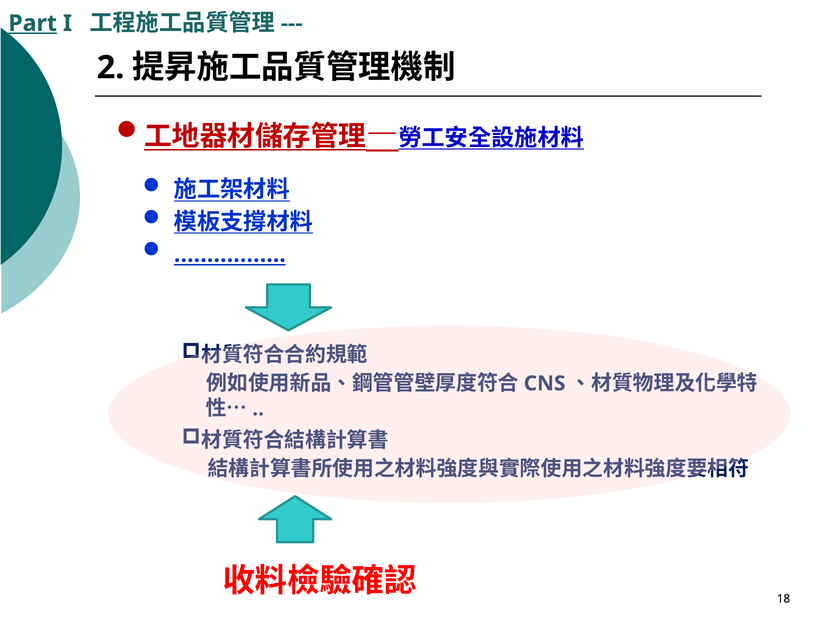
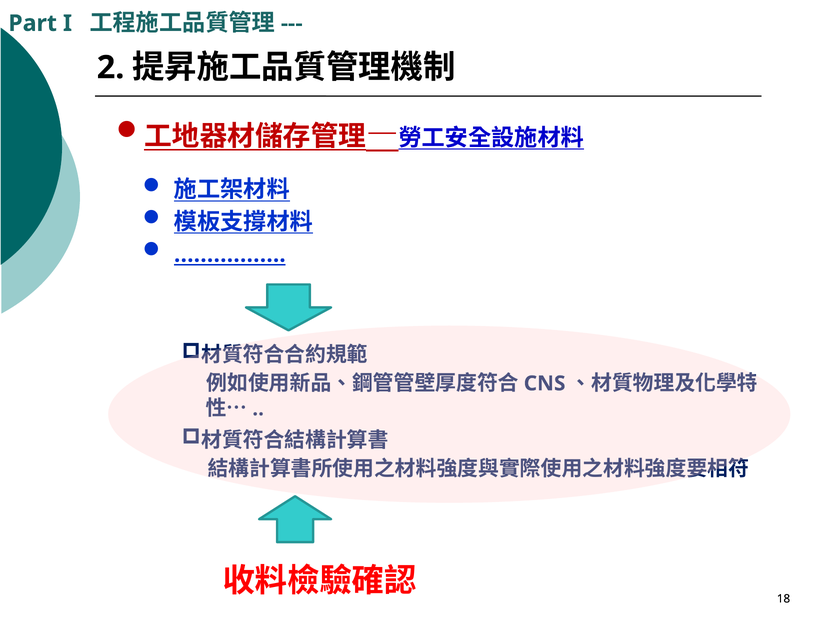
Part underline: present -> none (33, 23)
